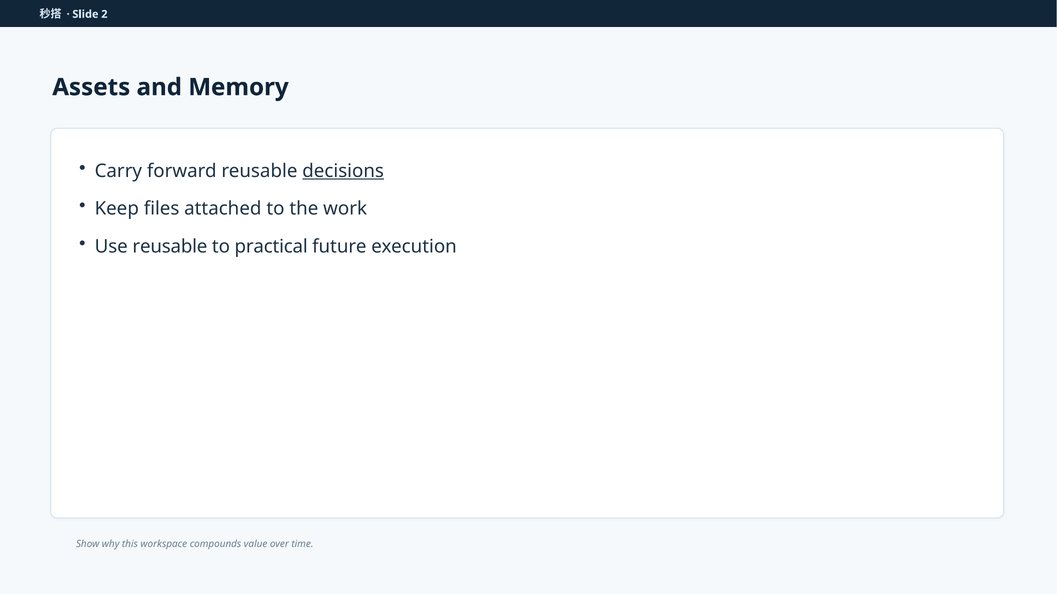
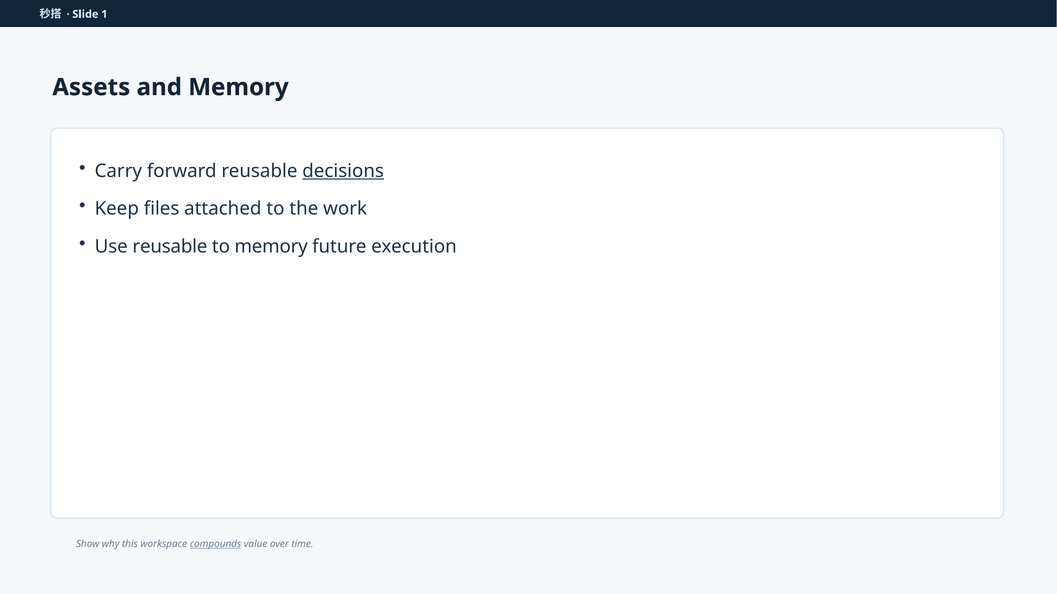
2: 2 -> 1 (104, 14)
to practical: practical -> memory (271, 247)
compounds underline: none -> present (216, 544)
